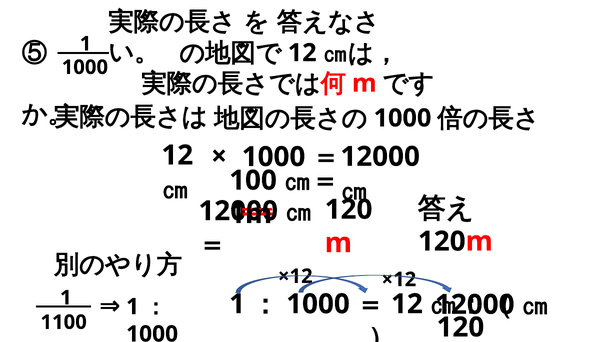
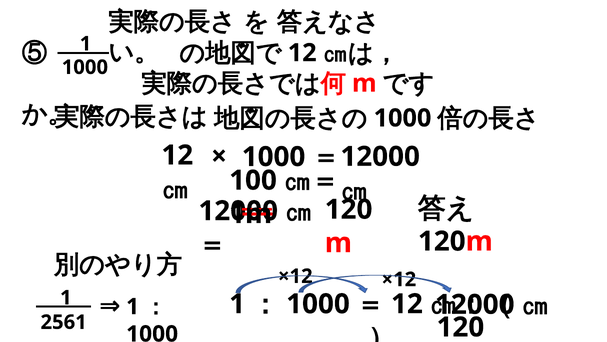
1100: 1100 -> 2561 (64, 322)
